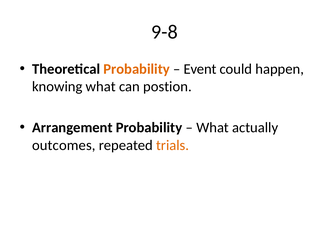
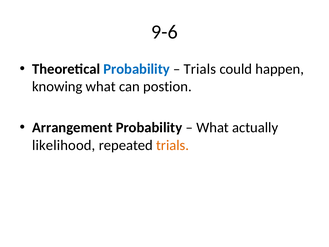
9-8: 9-8 -> 9-6 (164, 32)
Probability colour: orange -> blue (137, 69)
Event: Event -> Trials (200, 69)
outcomes: outcomes -> likelihood (64, 145)
